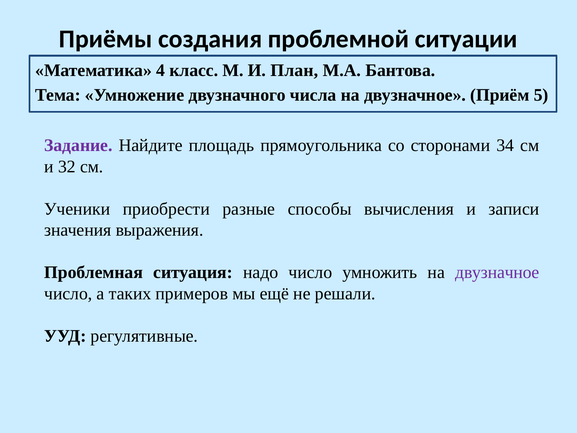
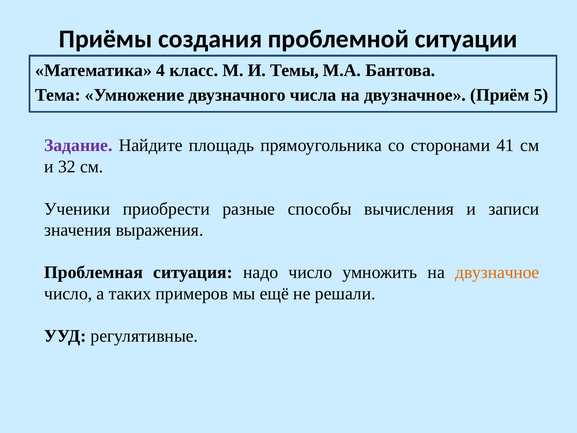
План: План -> Темы (295, 70)
34: 34 -> 41 (505, 145)
двузначное colour: purple -> orange (497, 272)
